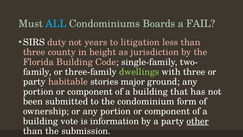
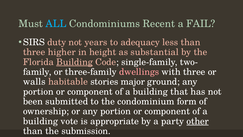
Boards: Boards -> Recent (159, 24)
litigation: litigation -> adequacy (140, 42)
county: county -> higher (62, 52)
jurisdiction: jurisdiction -> substantial (155, 52)
Building underline: none -> present (75, 62)
dwellings colour: light green -> pink (139, 72)
party: party -> walls (34, 82)
information: information -> appropriate (115, 121)
